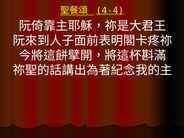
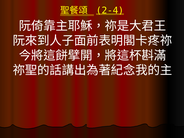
4-4: 4-4 -> 2-4 (110, 11)
